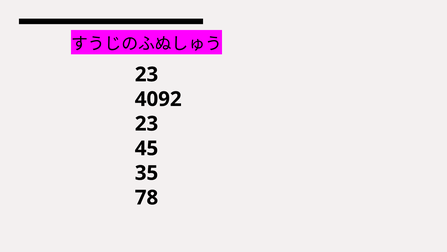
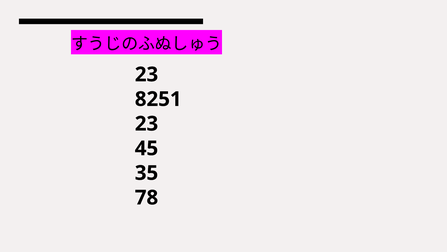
4092: 4092 -> 8251 (158, 99)
